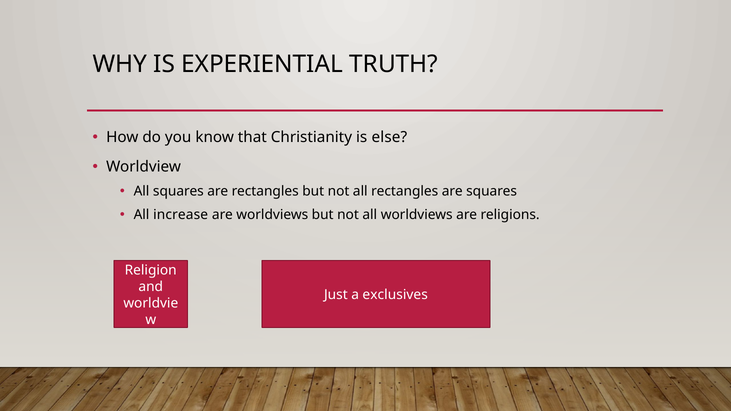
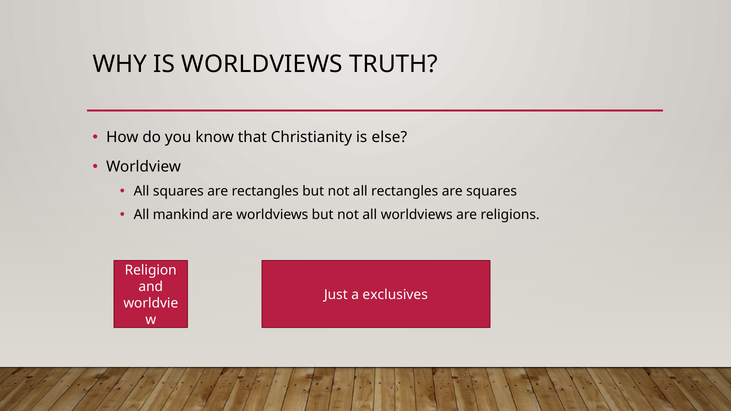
IS EXPERIENTIAL: EXPERIENTIAL -> WORLDVIEWS (262, 64)
increase: increase -> mankind (181, 215)
